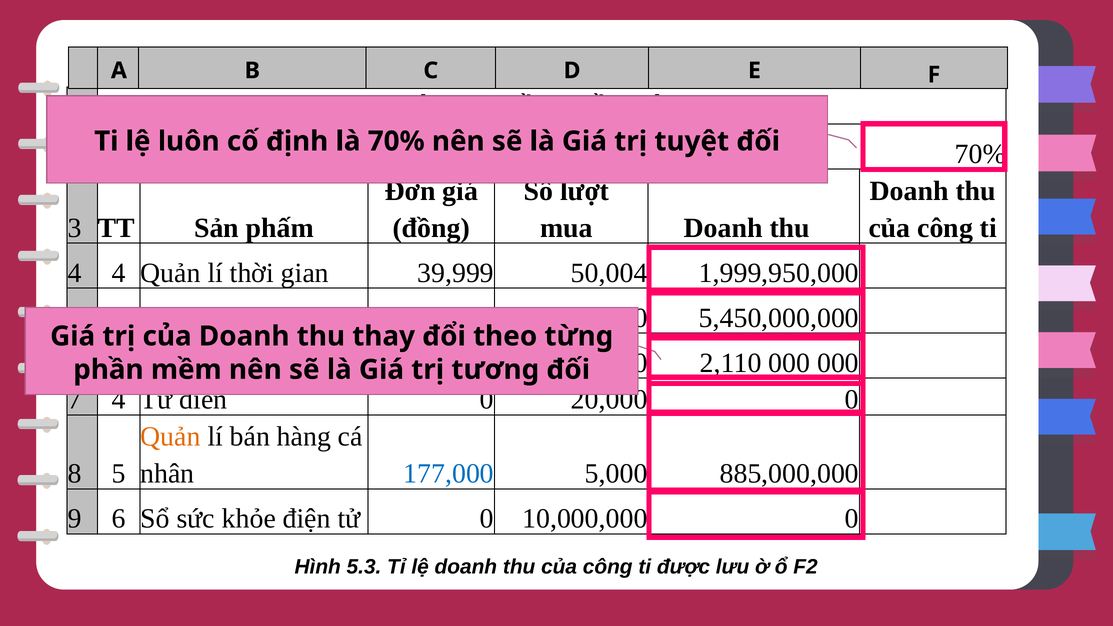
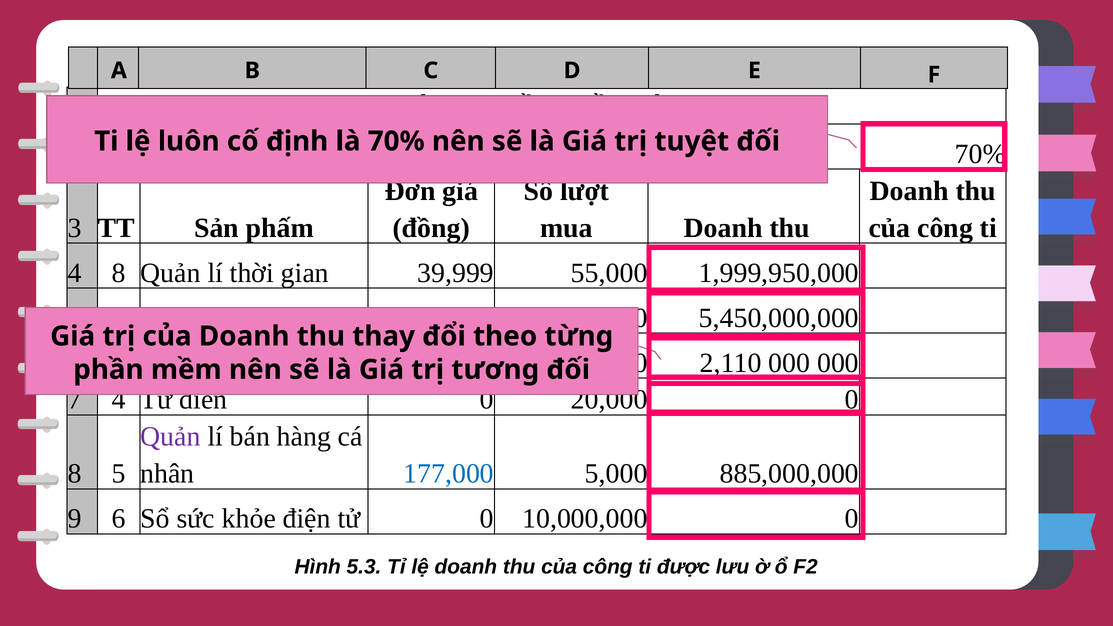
4 4: 4 -> 8 (119, 273)
50,004: 50,004 -> 55,000 (609, 273)
Quản colour: orange -> purple (170, 437)
